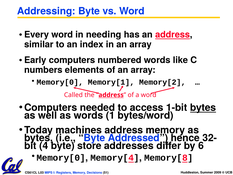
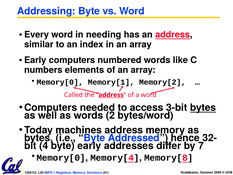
1-bit: 1-bit -> 3-bit (177, 107)
1: 1 -> 2 (110, 115)
byte store: store -> early (89, 146)
6: 6 -> 7 (201, 146)
